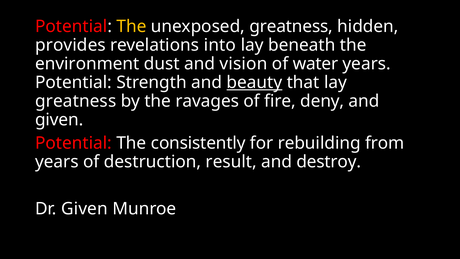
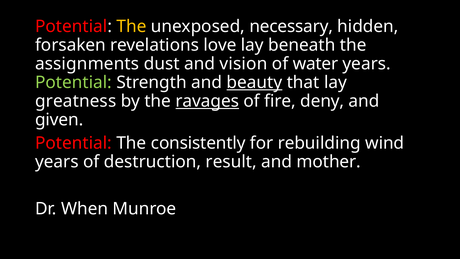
unexposed greatness: greatness -> necessary (291, 26)
provides: provides -> forsaken (70, 45)
into: into -> love (220, 45)
environment: environment -> assignments (87, 64)
Potential colour: white -> light green (73, 82)
ravages underline: none -> present (207, 101)
from: from -> wind (385, 143)
destroy: destroy -> mother (329, 162)
Dr Given: Given -> When (85, 209)
